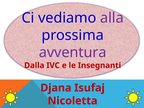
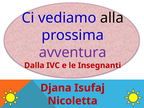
alla colour: purple -> black (112, 18)
